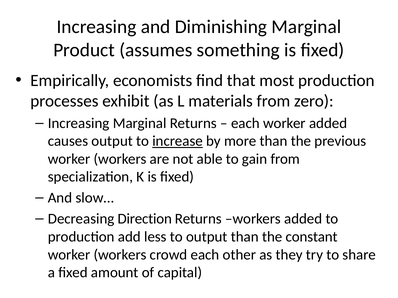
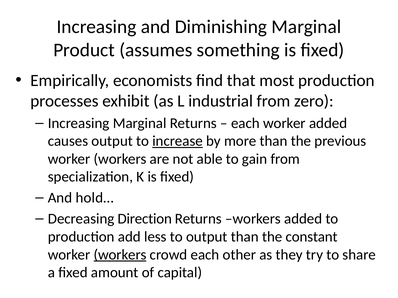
materials: materials -> industrial (221, 101)
slow…: slow… -> hold… (95, 198)
workers underline: none -> present (120, 255)
